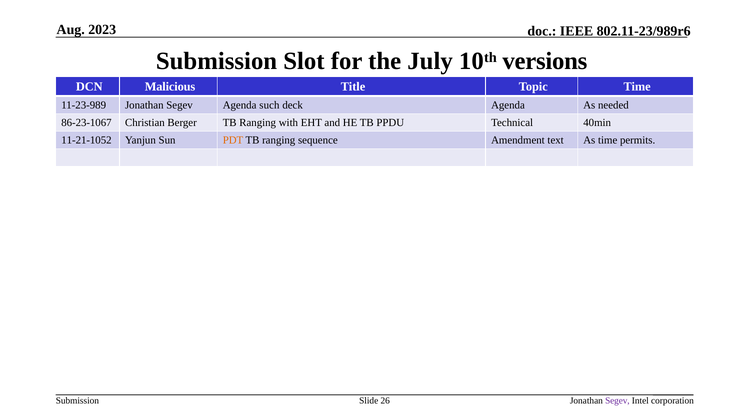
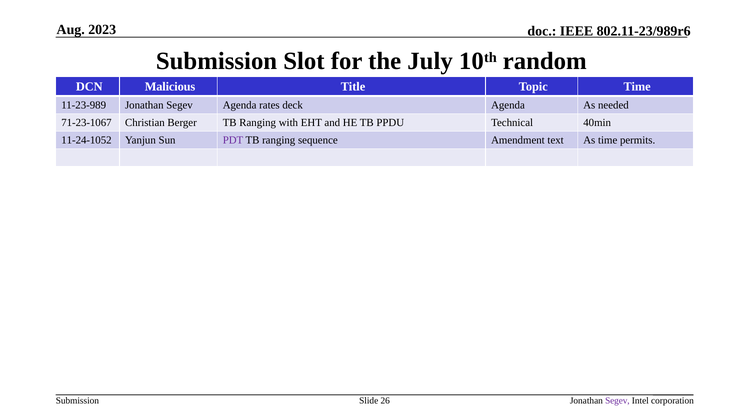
versions: versions -> random (545, 61)
such: such -> rates (269, 105)
86-23-1067: 86-23-1067 -> 71-23-1067 (86, 122)
11-21-1052: 11-21-1052 -> 11-24-1052 (86, 140)
PDT colour: orange -> purple (233, 140)
